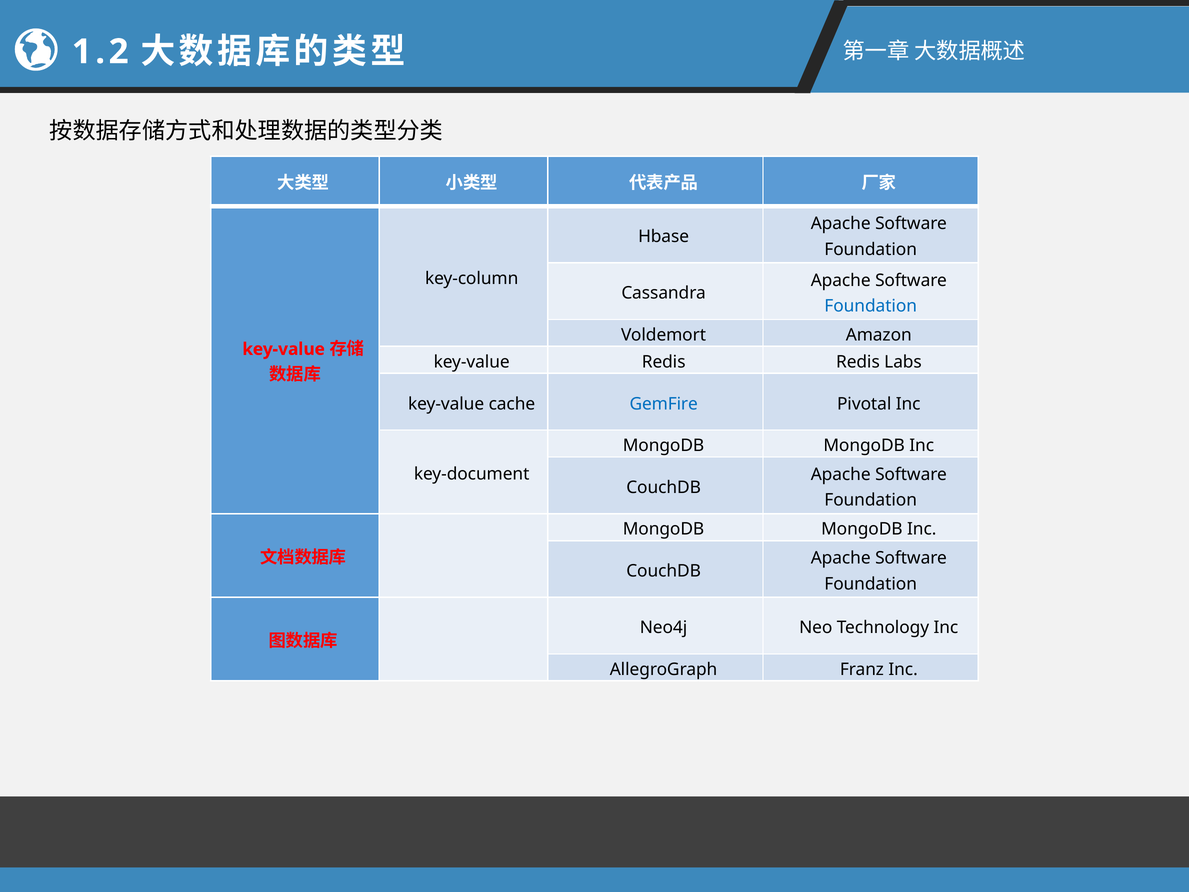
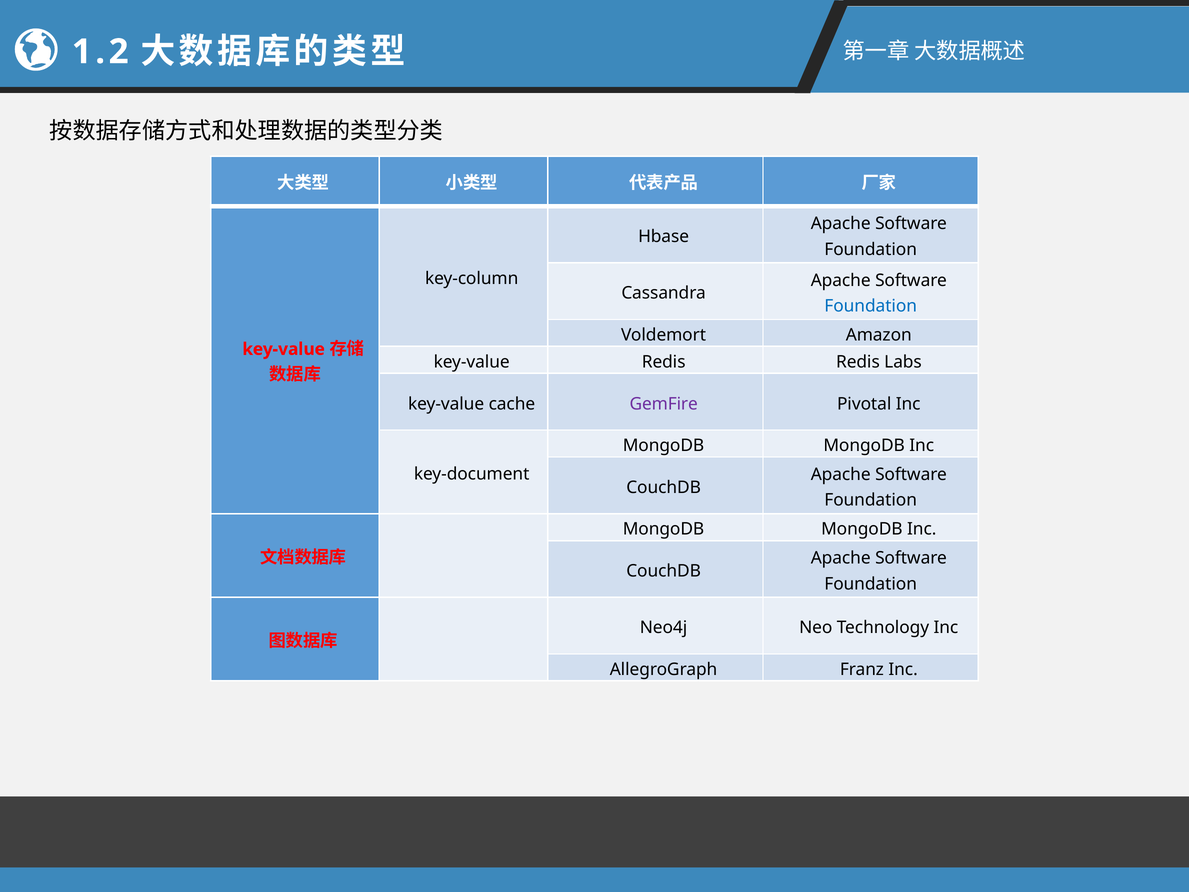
GemFire colour: blue -> purple (664, 404)
